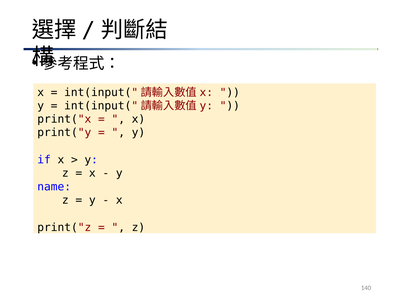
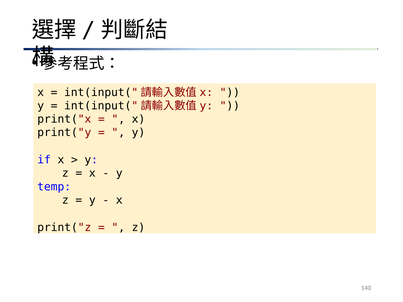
name: name -> temp (54, 187)
